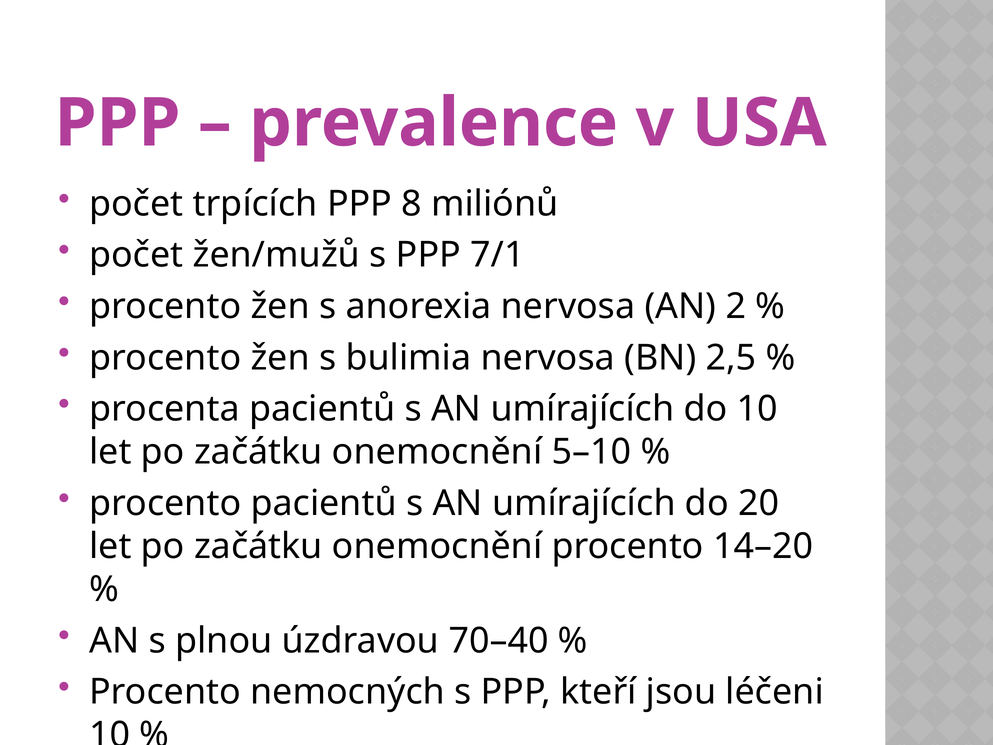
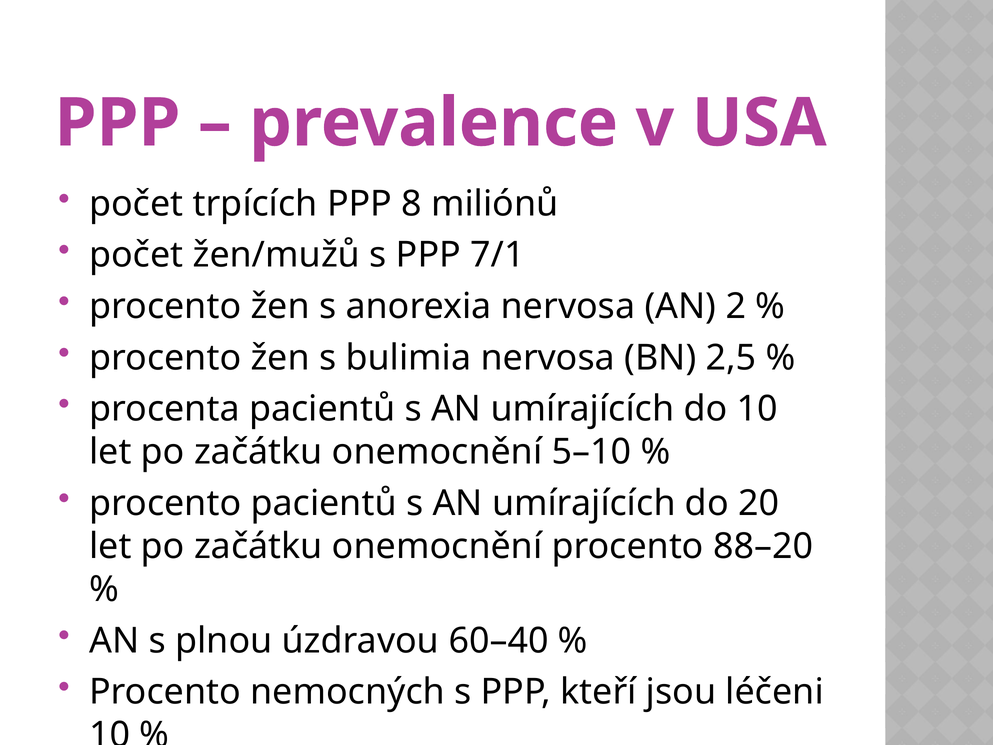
14–20: 14–20 -> 88–20 (763, 546)
70–40: 70–40 -> 60–40 (499, 641)
